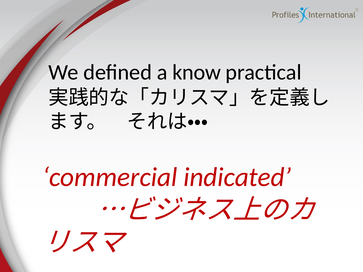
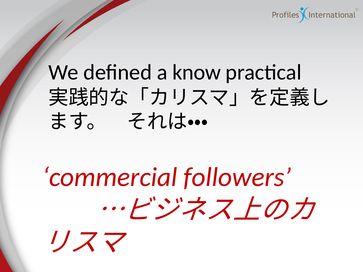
indicated: indicated -> followers (237, 177)
